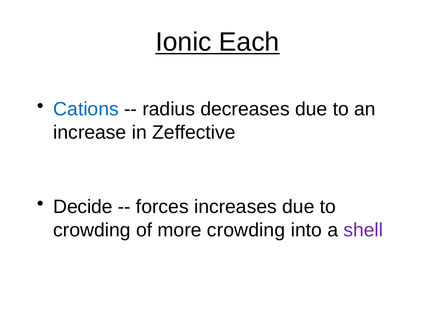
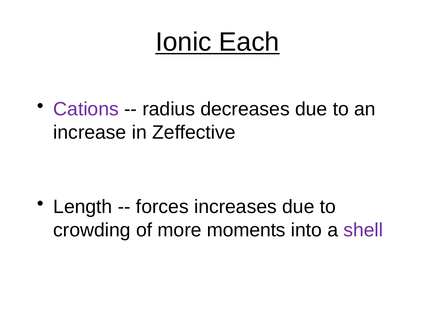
Cations colour: blue -> purple (86, 109)
Decide: Decide -> Length (83, 207)
more crowding: crowding -> moments (246, 230)
